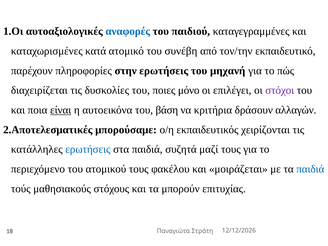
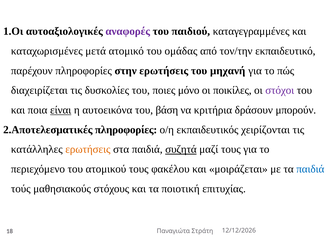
αναφορές colour: blue -> purple (128, 31)
κατά: κατά -> μετά (96, 51)
συνέβη: συνέβη -> ομάδας (181, 51)
επιλέγει: επιλέγει -> ποικίλες (232, 90)
αλλαγών: αλλαγών -> μπορούν (296, 110)
μπορούσαμε: μπορούσαμε -> πληροφορίες (126, 130)
ερωτήσεις colour: blue -> orange (88, 149)
συζητά underline: none -> present (181, 149)
μπορούν: μπορούν -> ποιοτική (181, 189)
